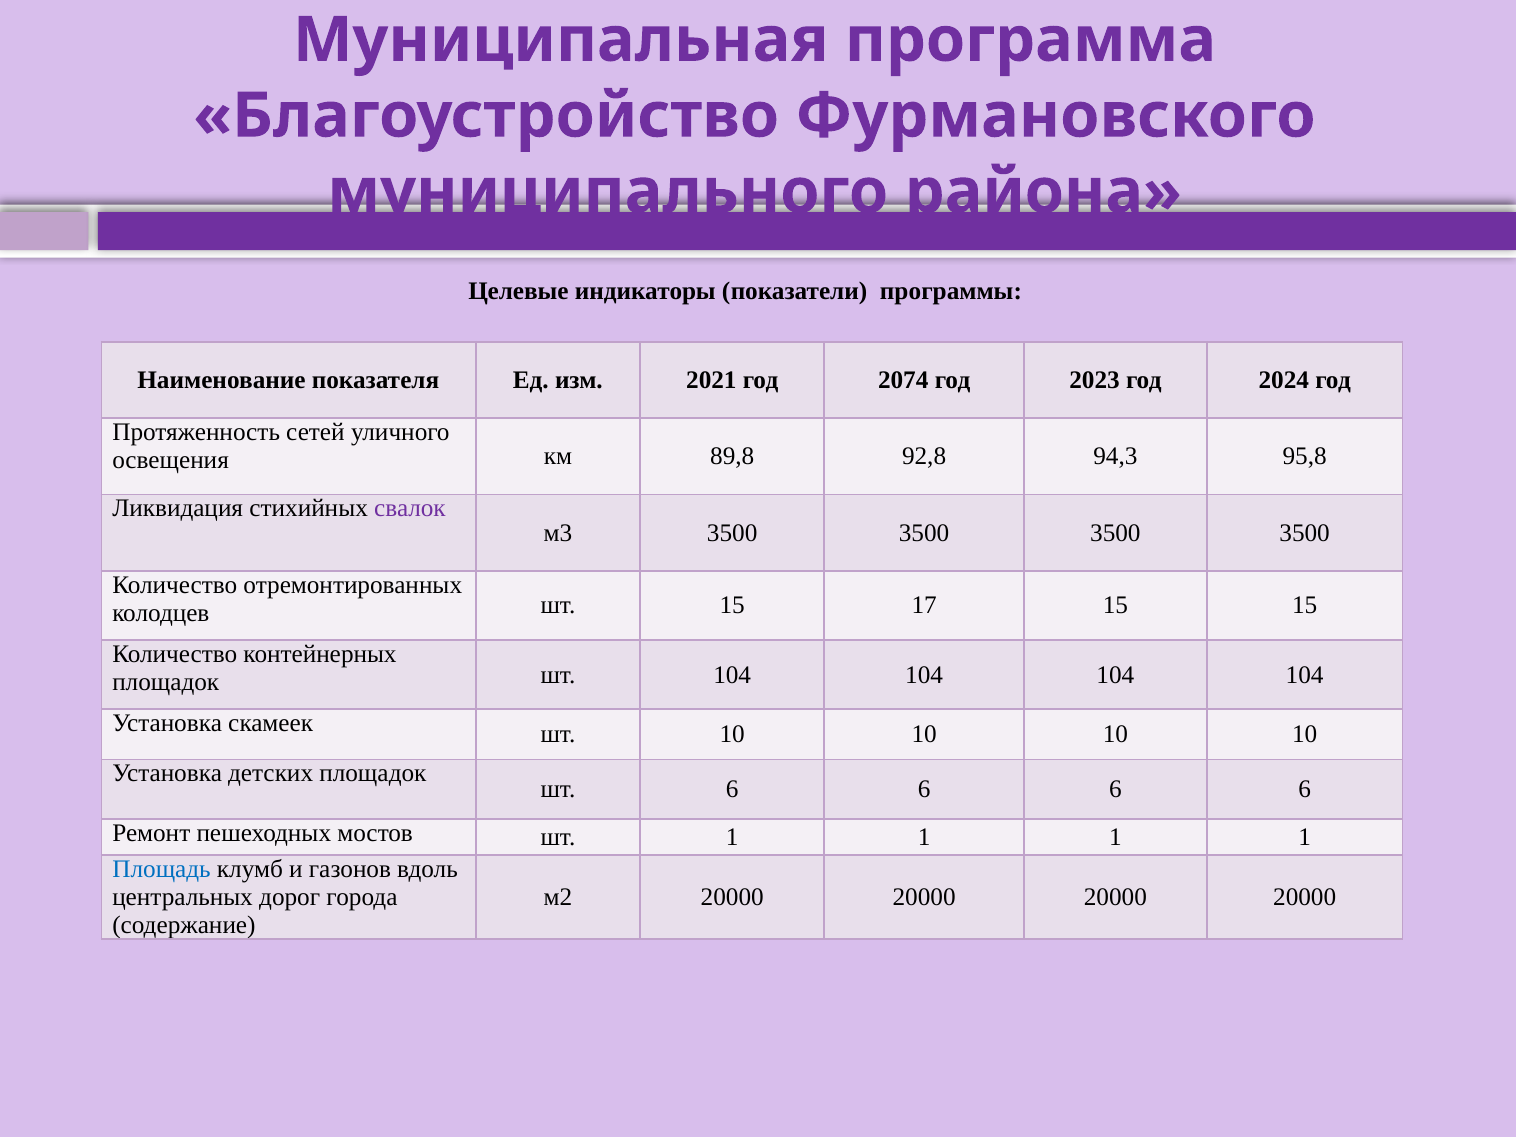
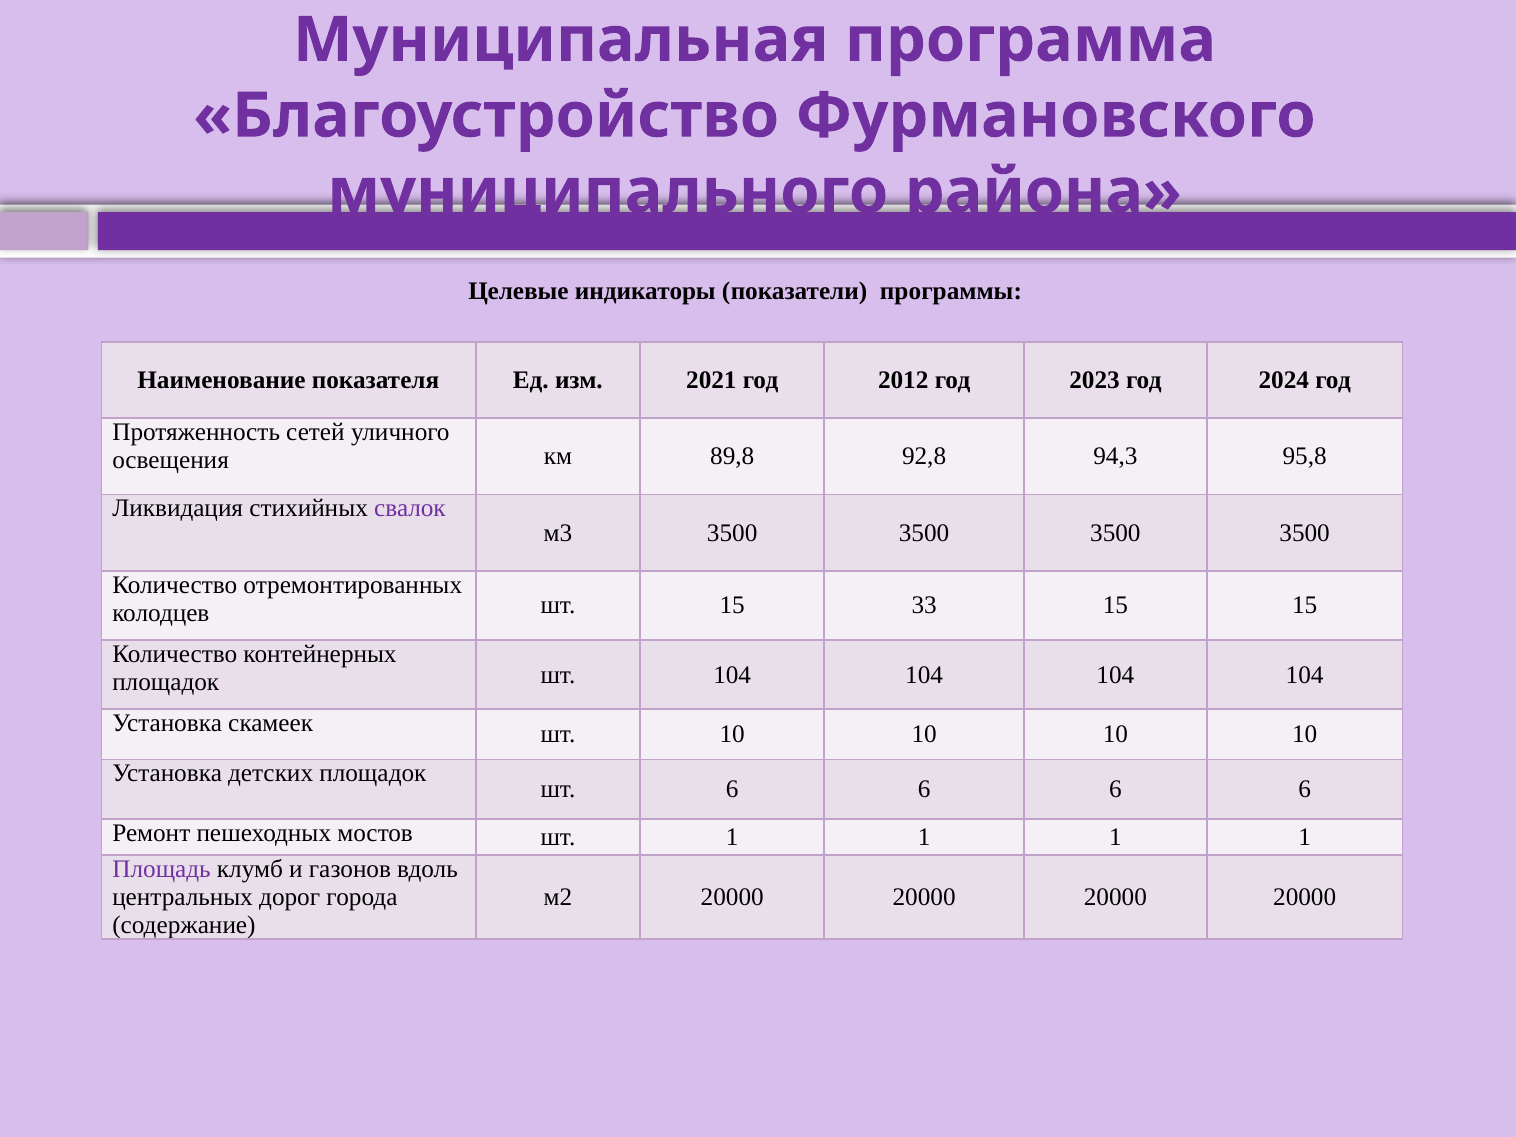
2074: 2074 -> 2012 (903, 380)
17: 17 -> 33 (924, 606)
Площадь colour: blue -> purple (162, 869)
